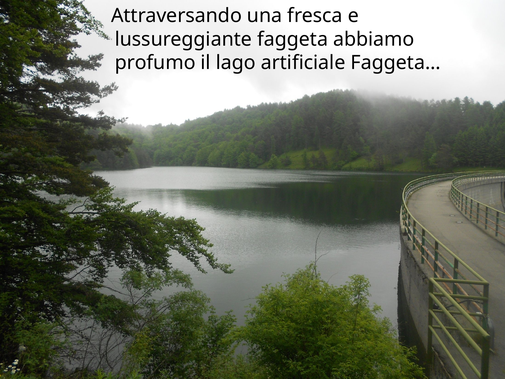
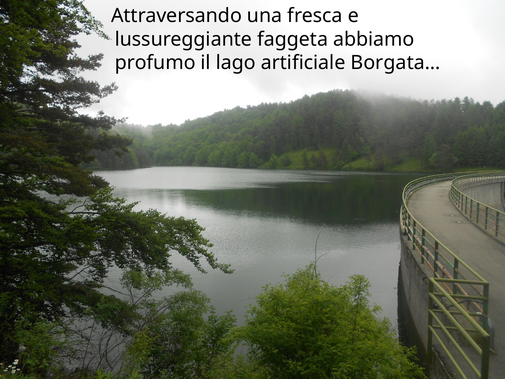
Faggeta…: Faggeta… -> Borgata… (395, 63)
